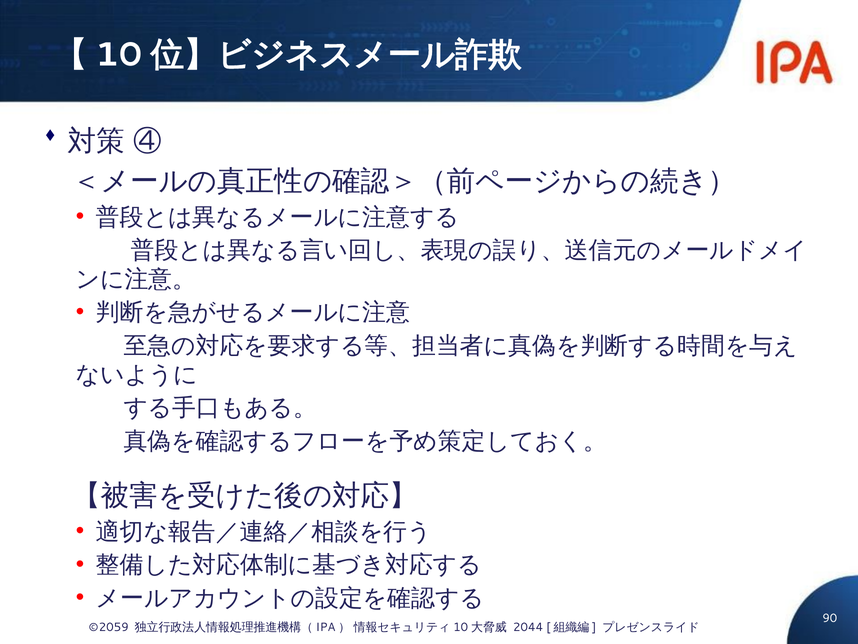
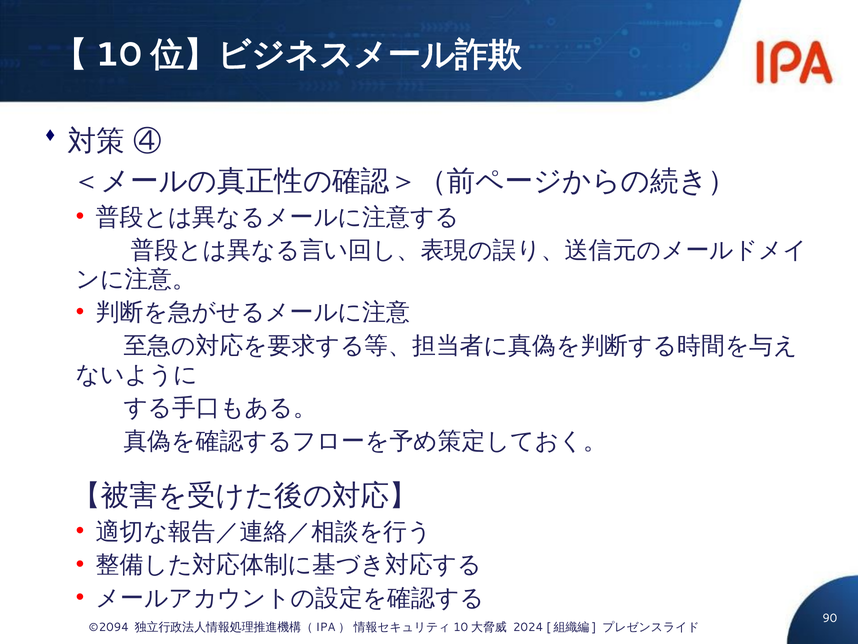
©2059: ©2059 -> ©2094 (109, 627)
2044: 2044 -> 2024 (528, 627)
